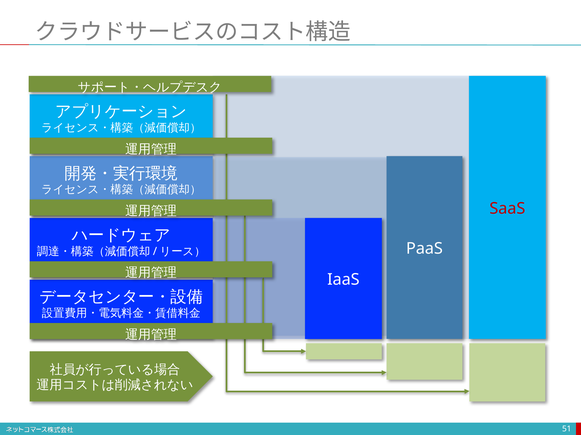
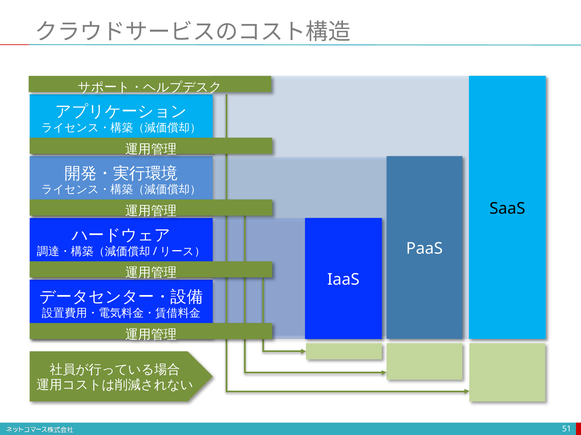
SaaS colour: red -> black (507, 209)
